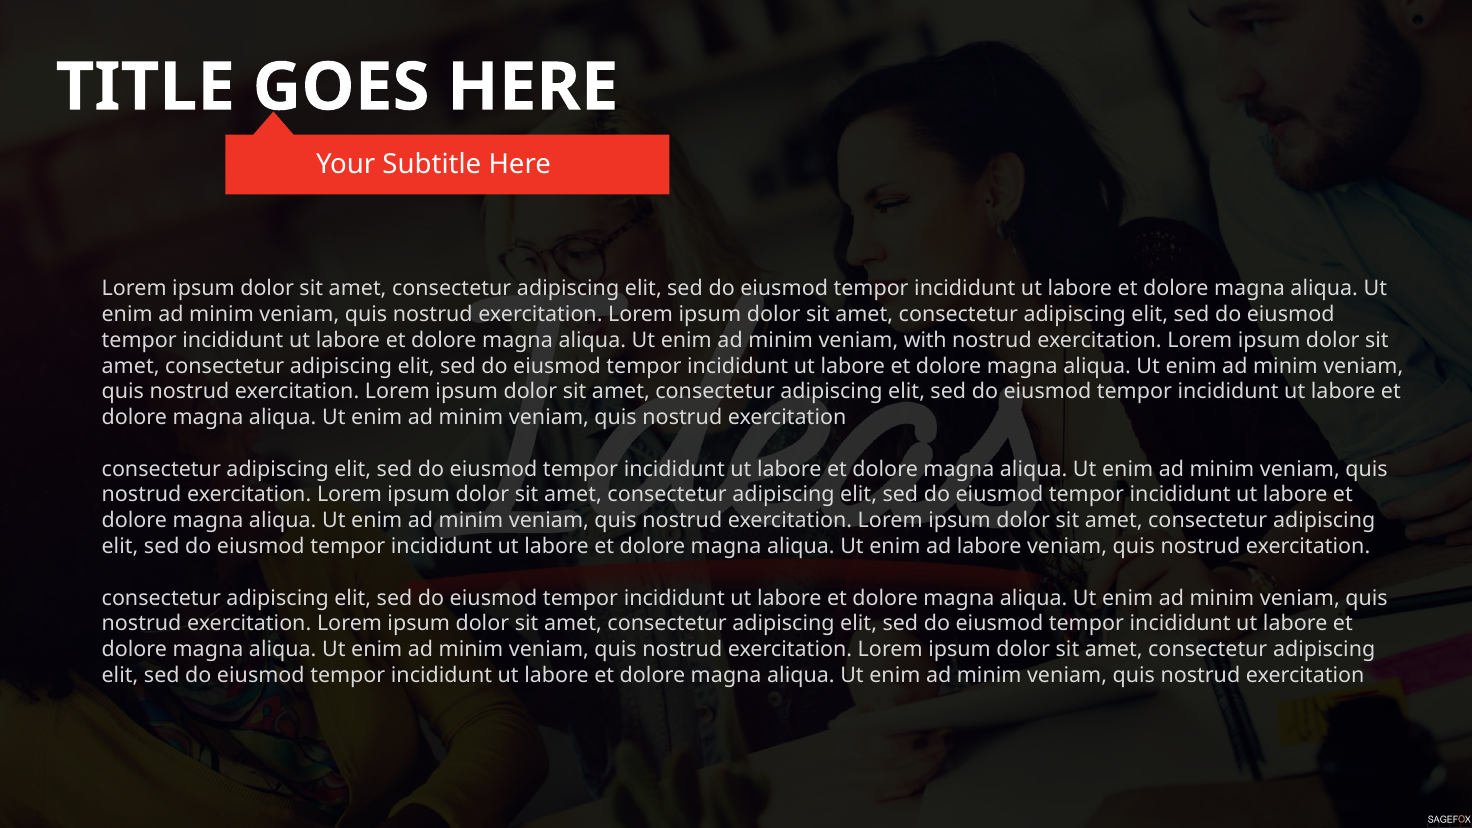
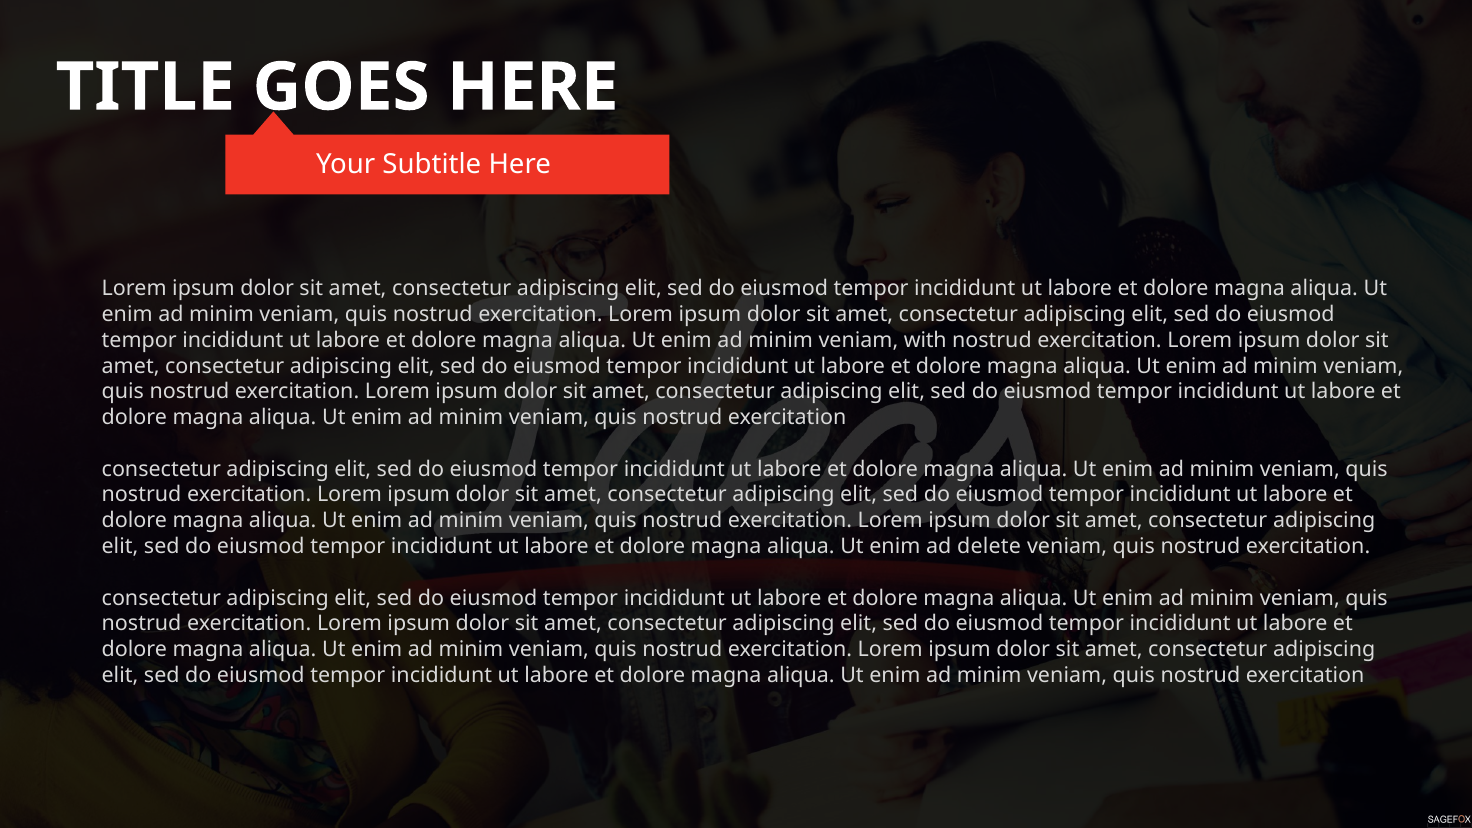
ad labore: labore -> delete (989, 546)
